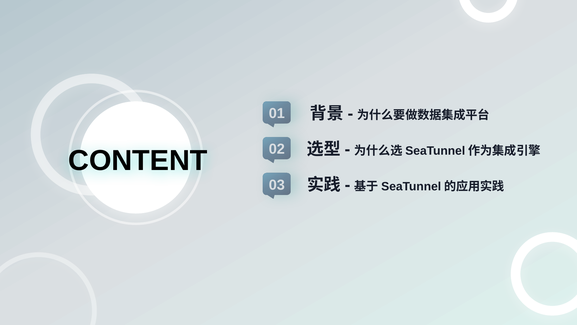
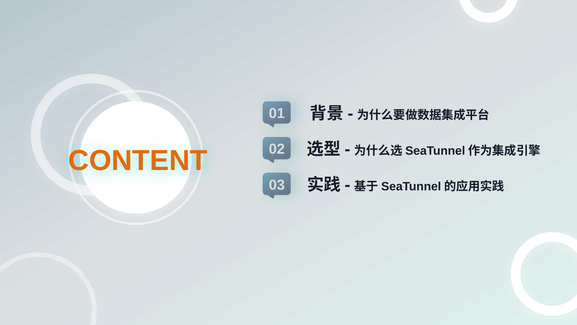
CONTENT colour: black -> orange (138, 161)
